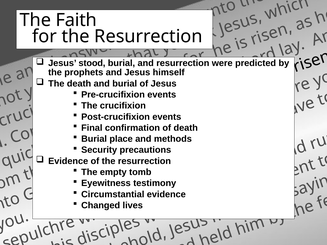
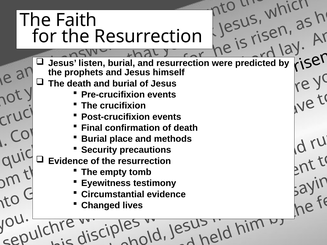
stood: stood -> listen (92, 63)
